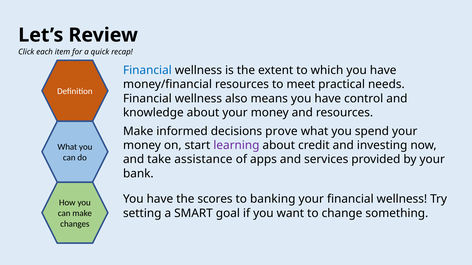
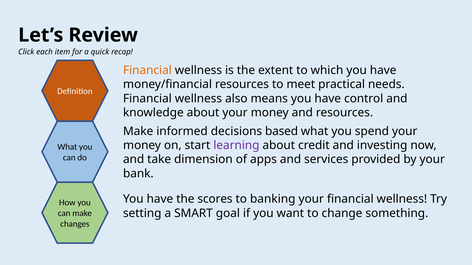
Financial colour: blue -> orange (147, 70)
prove: prove -> based (282, 131)
assistance: assistance -> dimension (203, 160)
